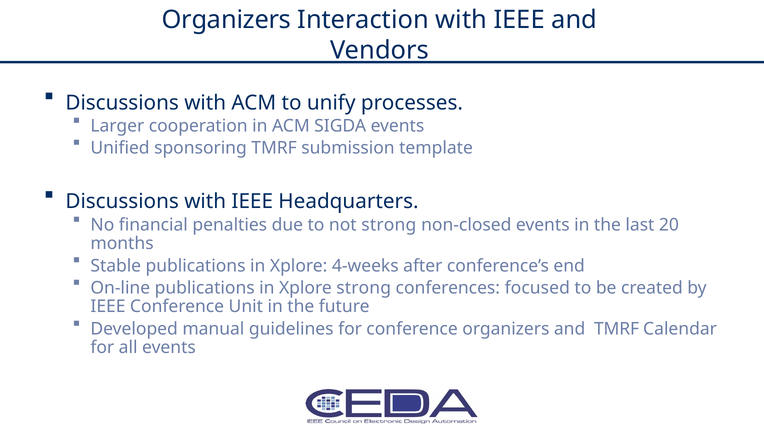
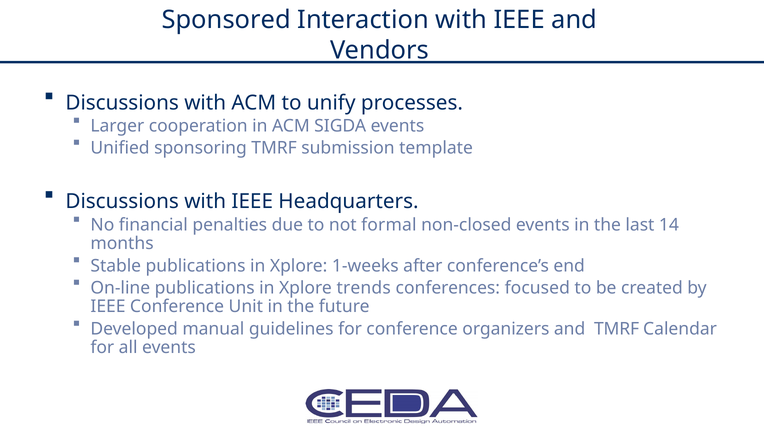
Organizers: Organizers -> Sponsored (226, 20)
not strong: strong -> formal (389, 225)
20: 20 -> 14 (669, 225)
4-weeks: 4-weeks -> 1-weeks (365, 266)
Xplore strong: strong -> trends (364, 288)
